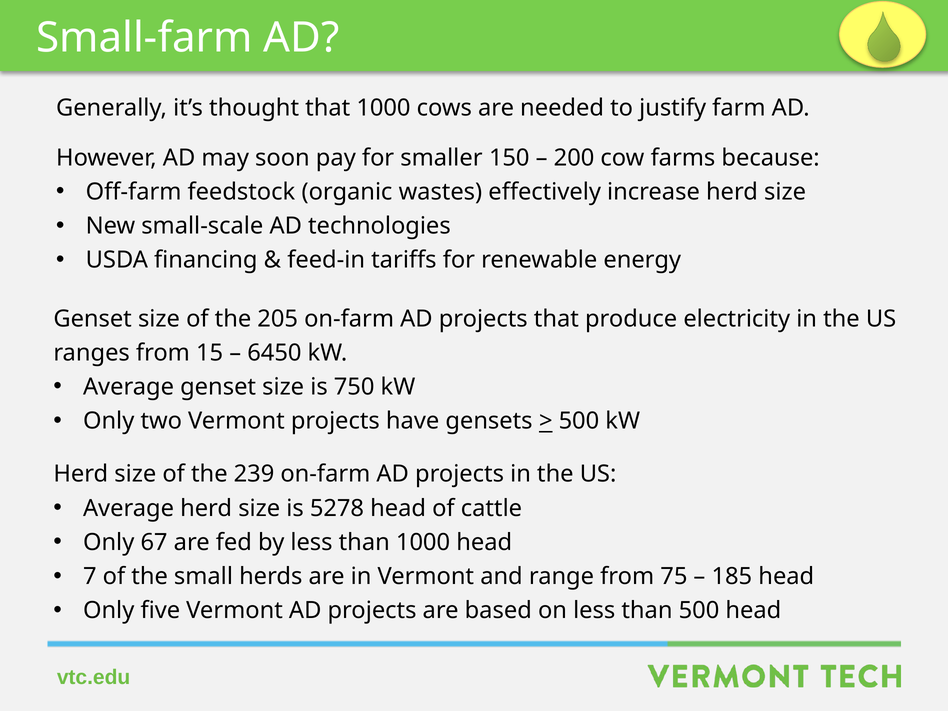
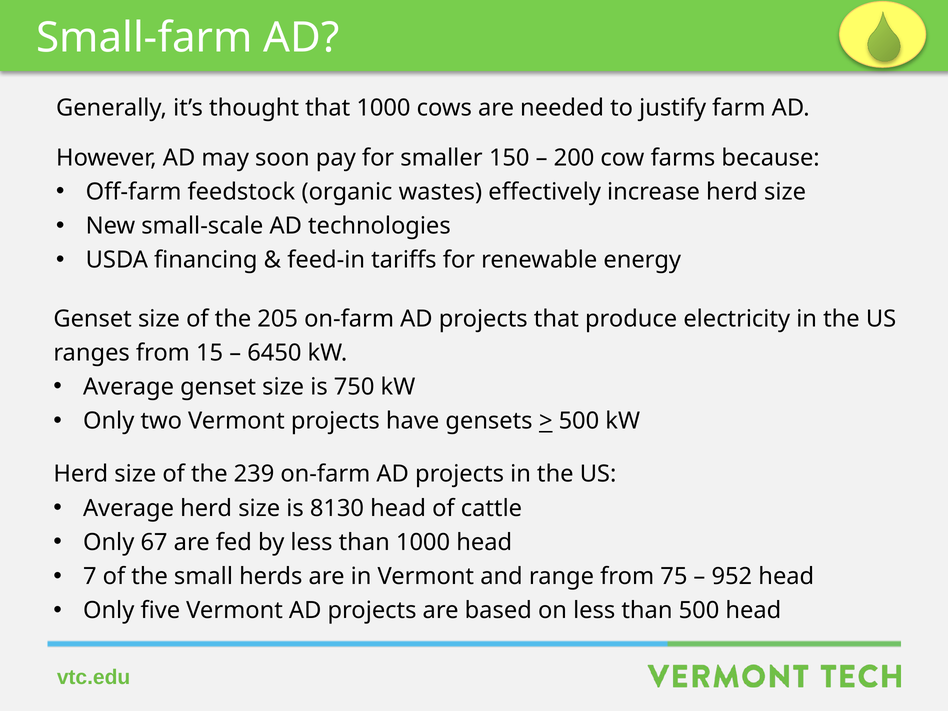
5278: 5278 -> 8130 (337, 508)
185: 185 -> 952 (732, 576)
